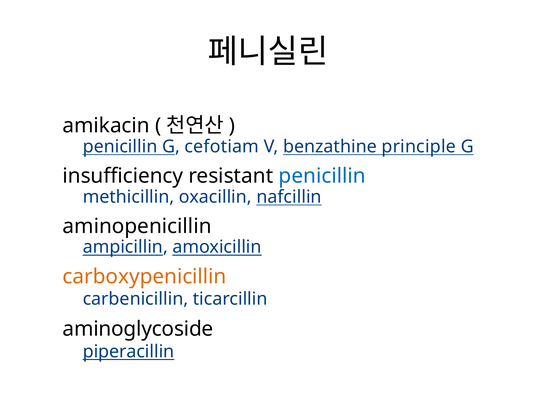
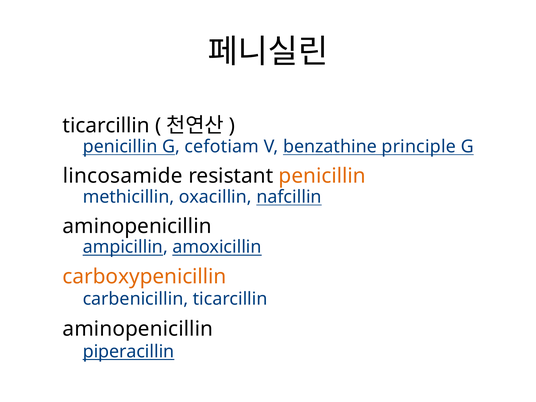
amikacin: amikacin -> ticarcillin (106, 125)
insufficiency: insufficiency -> lincosamide (123, 176)
penicillin colour: blue -> orange (322, 176)
aminoglycoside: aminoglycoside -> aminopenicillin (138, 329)
